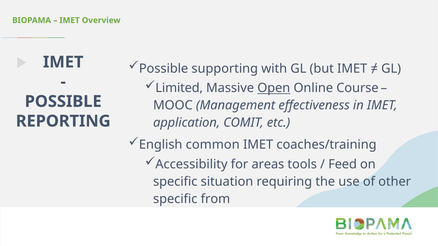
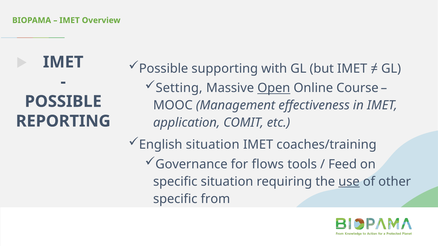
Limited: Limited -> Setting (179, 88)
English common: common -> situation (213, 145)
Accessibility: Accessibility -> Governance (191, 164)
areas: areas -> flows (268, 164)
use underline: none -> present (349, 182)
